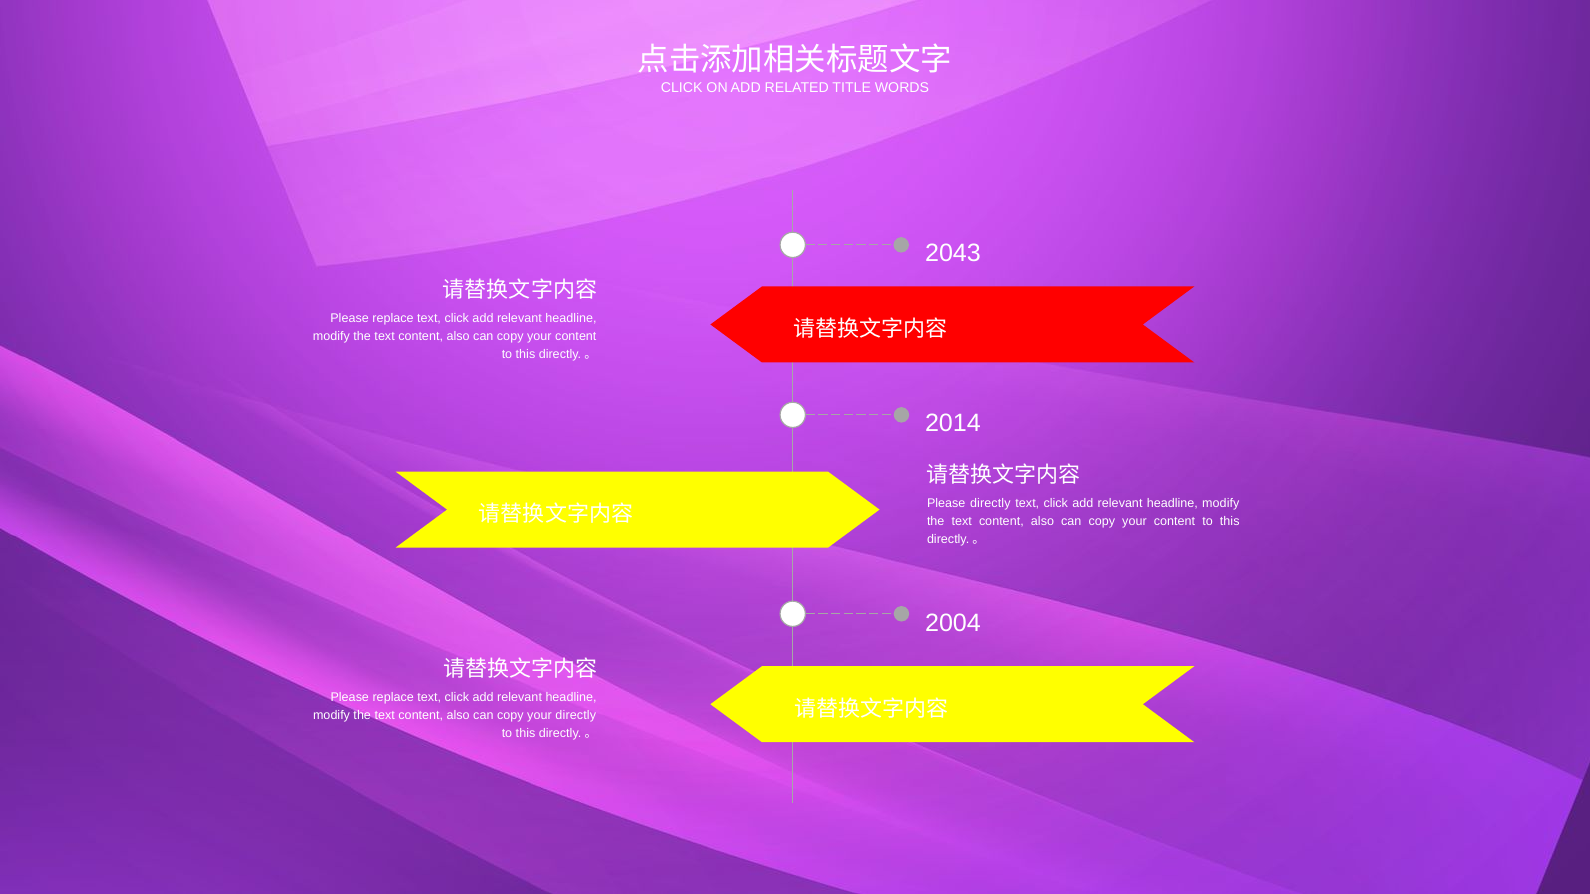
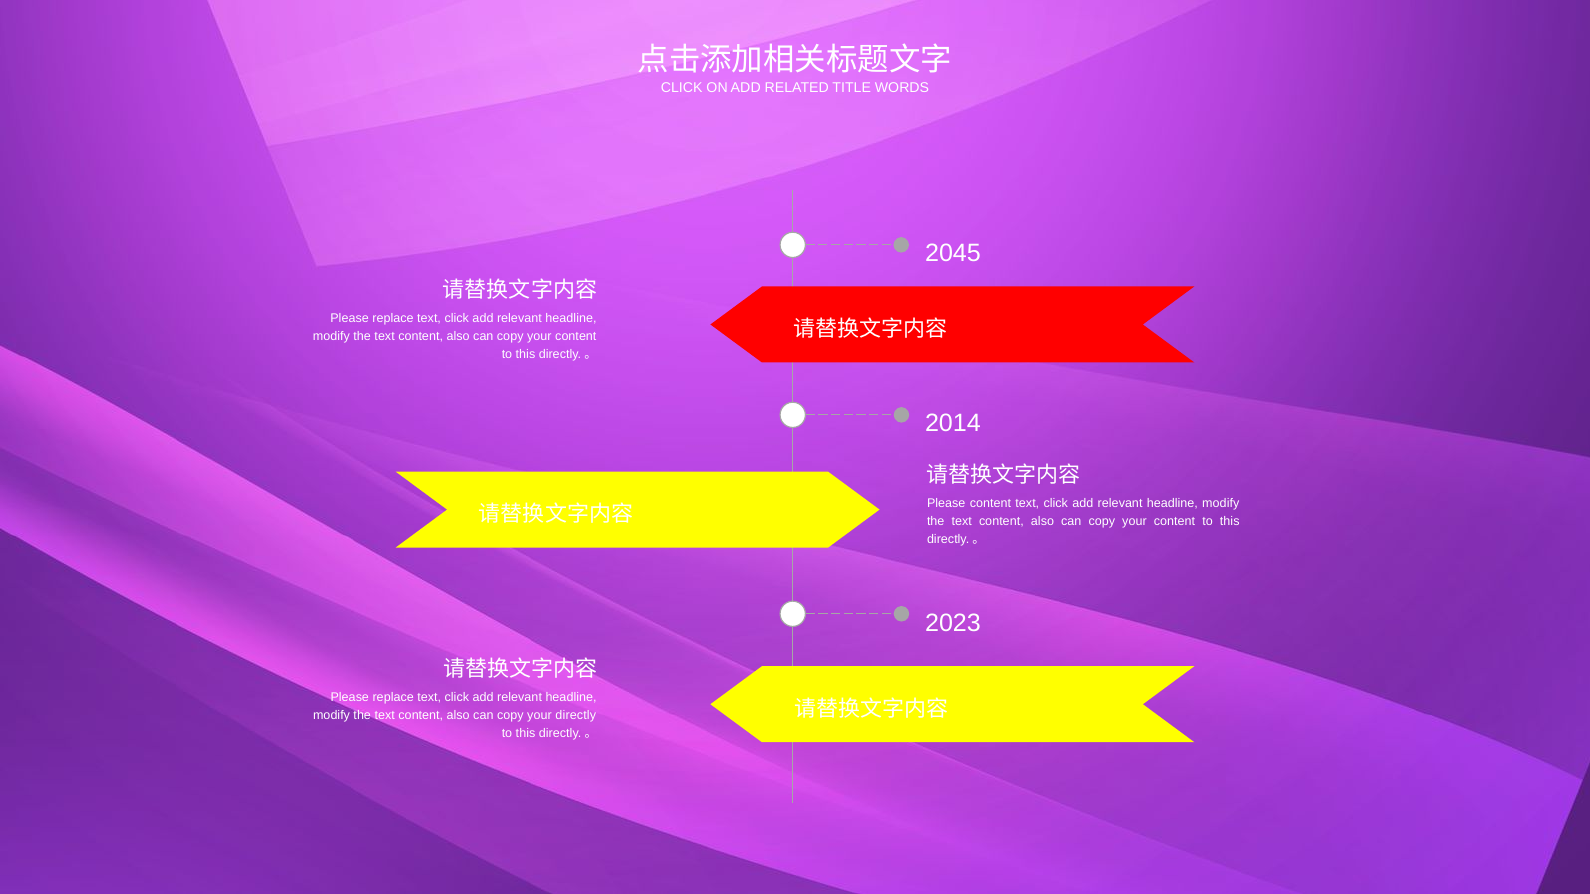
2043: 2043 -> 2045 (953, 253)
Please directly: directly -> content (990, 503)
2004: 2004 -> 2023 (953, 623)
